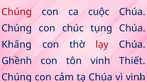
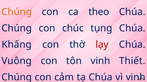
Chúng colour: red -> orange (17, 12)
cuộc: cuộc -> theo (99, 12)
Ghềnh: Ghềnh -> Vuông (17, 61)
